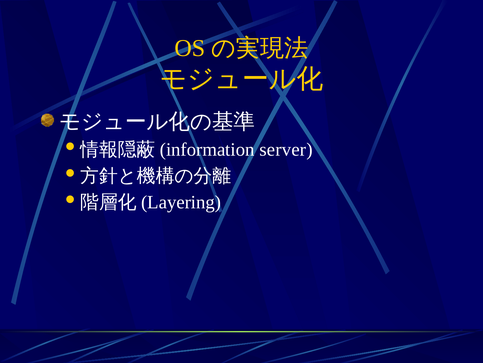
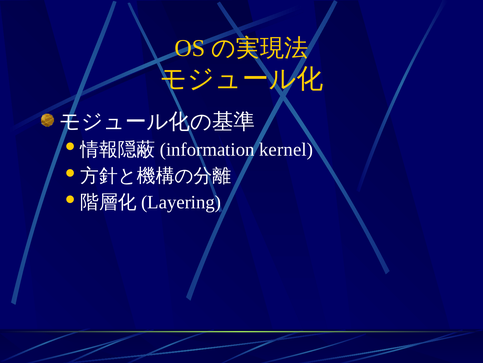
server: server -> kernel (286, 149)
